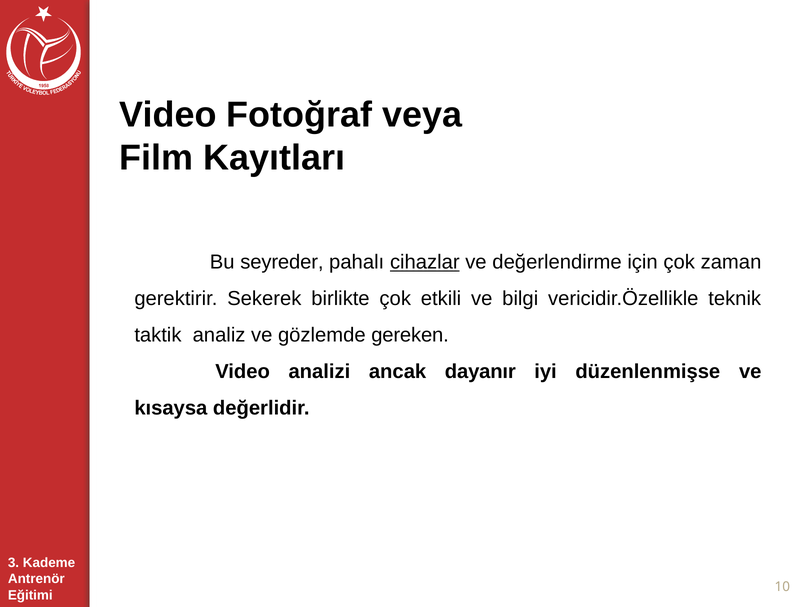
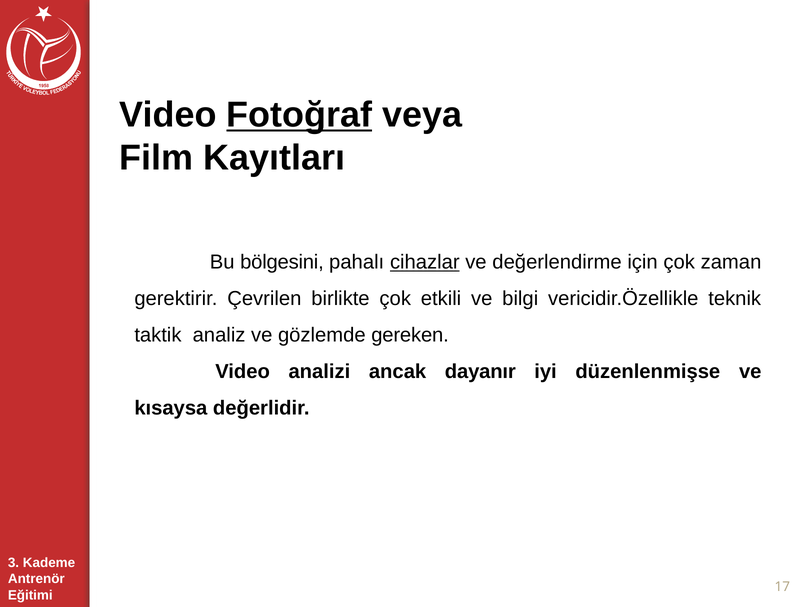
Fotoğraf underline: none -> present (299, 115)
seyreder: seyreder -> bölgesini (282, 262)
Sekerek: Sekerek -> Çevrilen (264, 299)
10: 10 -> 17 (782, 587)
